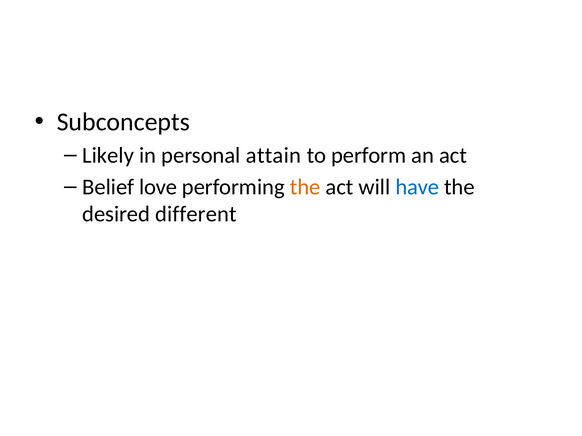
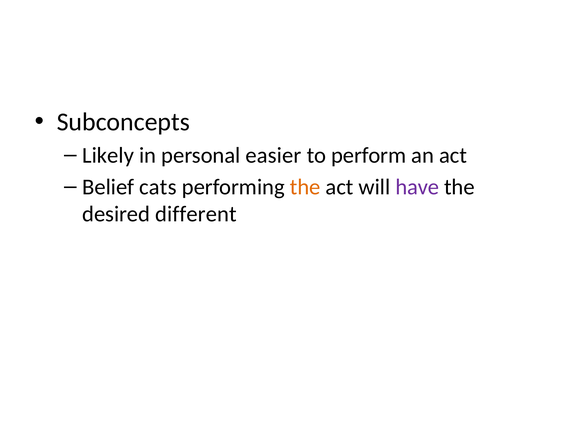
attain: attain -> easier (274, 156)
love: love -> cats (158, 187)
have colour: blue -> purple (417, 187)
